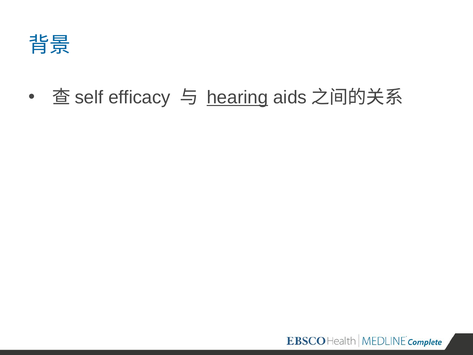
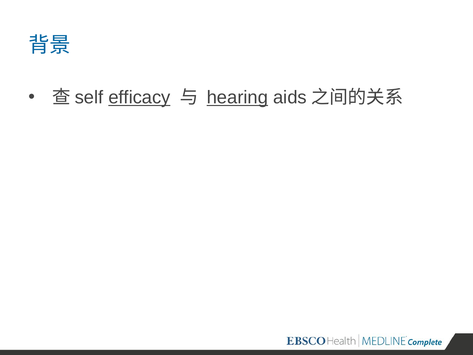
efficacy underline: none -> present (139, 97)
